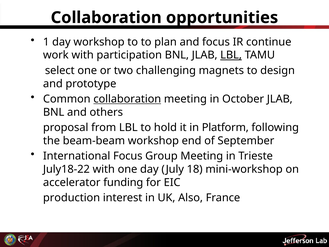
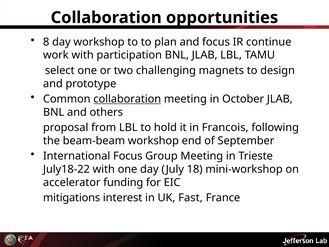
1: 1 -> 8 (46, 42)
LBL underline: present -> none (231, 55)
Platform: Platform -> Francois (225, 127)
production: production -> mitigations (72, 198)
Also: Also -> Fast (191, 198)
